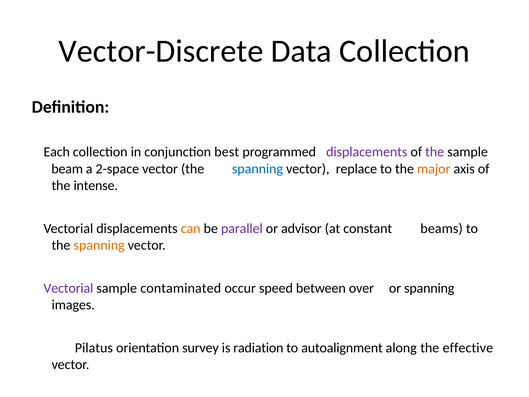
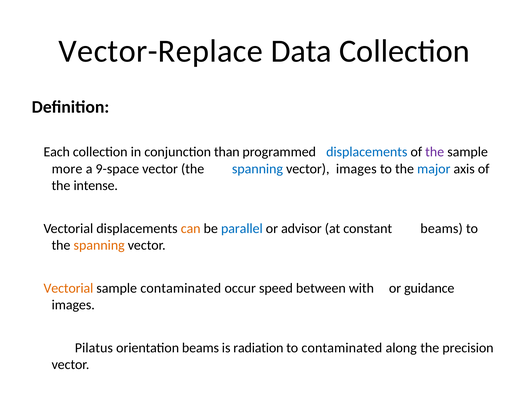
Vector-Discrete: Vector-Discrete -> Vector-Replace (161, 51)
best: best -> than (227, 152)
displacements colour: purple -> blue (367, 152)
beam: beam -> more (67, 169)
2-space: 2-space -> 9-space (117, 169)
vector replace: replace -> images (356, 169)
major colour: orange -> blue (434, 169)
parallel colour: purple -> blue (242, 228)
Vectorial colour: purple -> orange (68, 288)
over: over -> with (361, 288)
or spanning: spanning -> guidance (429, 288)
orientation survey: survey -> beams (200, 348)
to autoalignment: autoalignment -> contaminated (342, 348)
effective: effective -> precision (468, 348)
